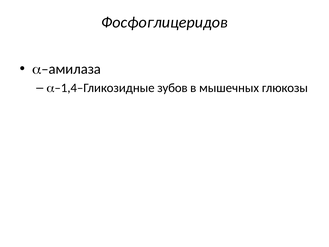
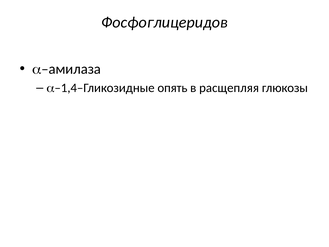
зубов: зубов -> опять (172, 88)
мышечных: мышечных -> расщепляя (229, 88)
